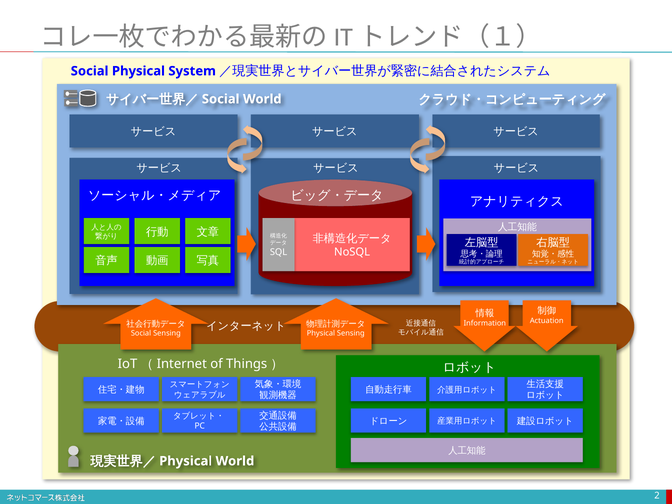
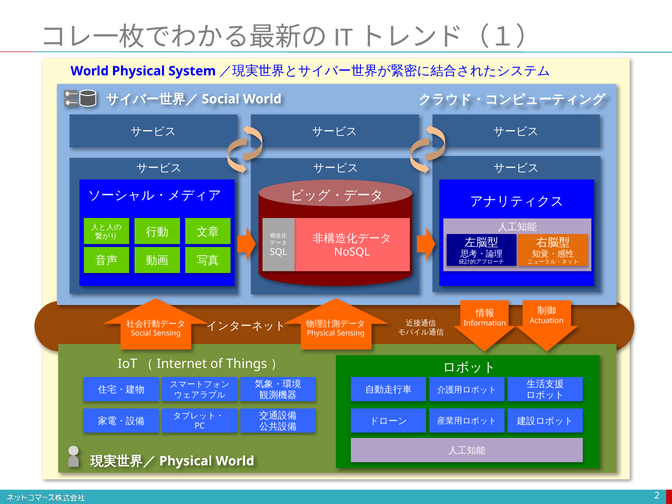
Social: Social -> World (90, 71)
